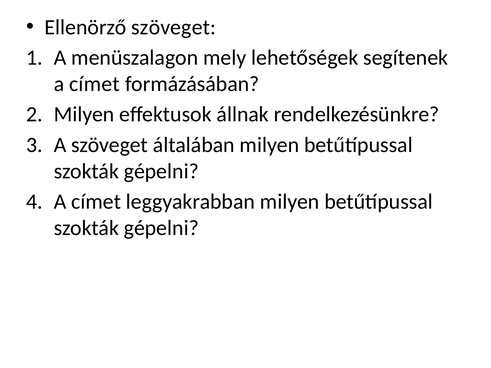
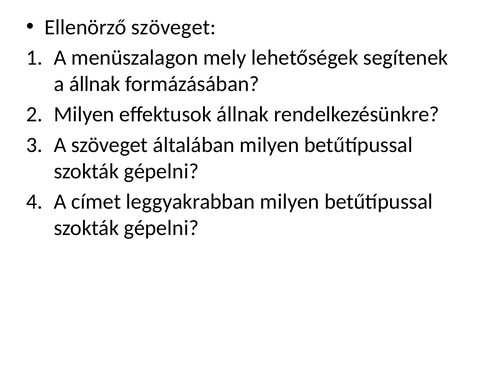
címet: címet -> állnak (95, 84)
